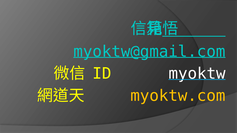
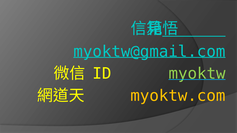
myoktw colour: white -> light green (197, 74)
